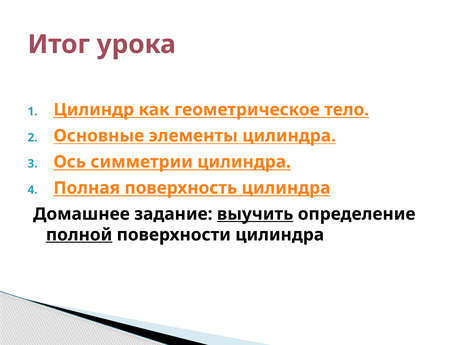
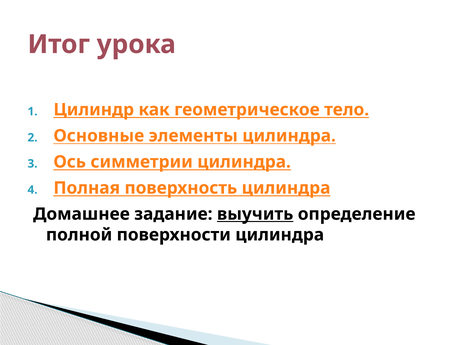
полной underline: present -> none (79, 235)
